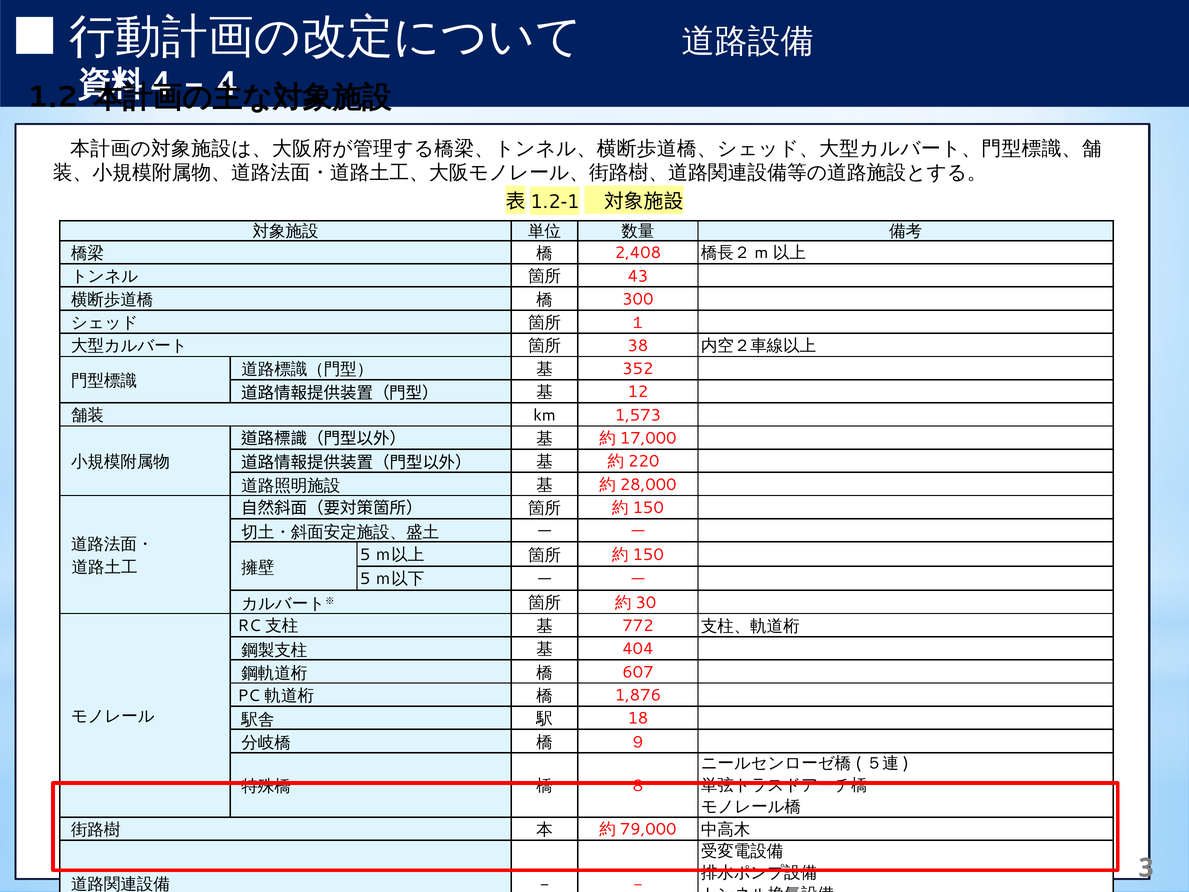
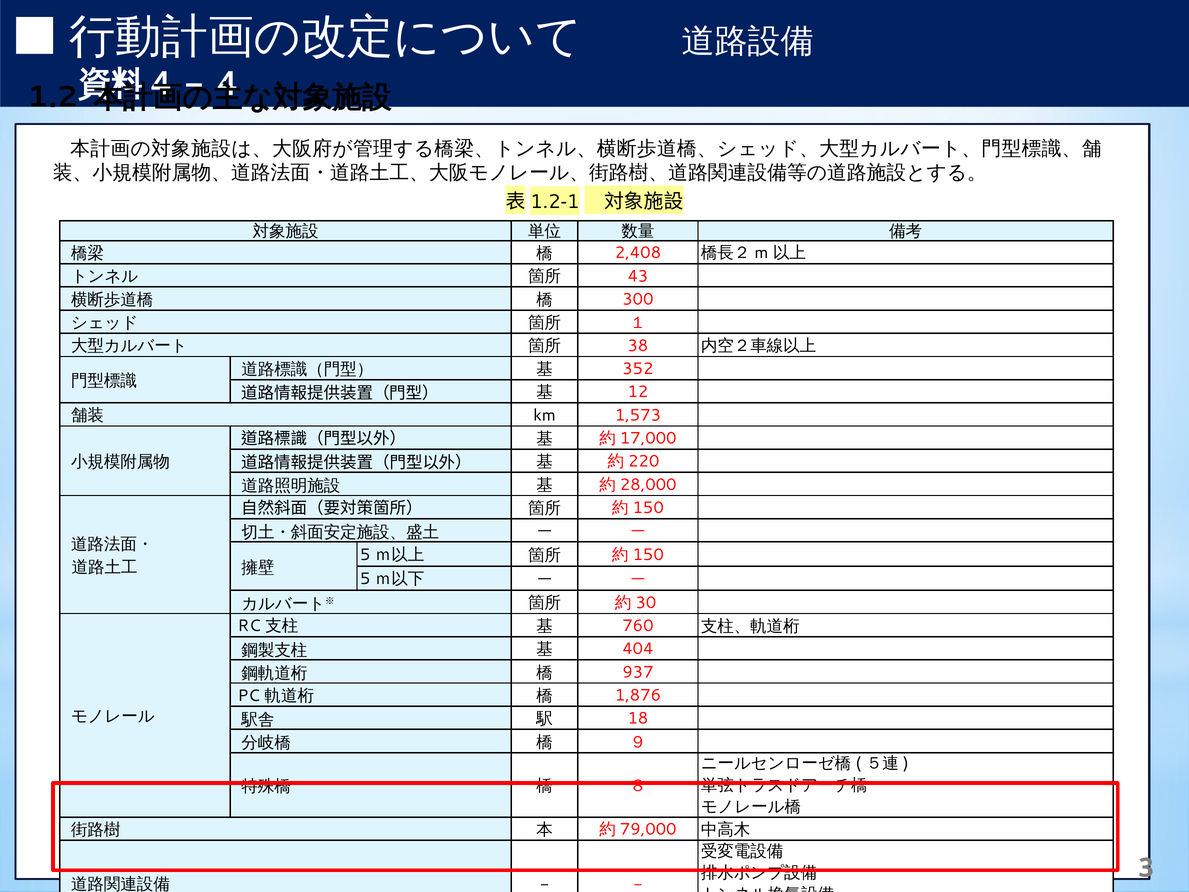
772: 772 -> 760 (638, 626)
607: 607 -> 937 (638, 672)
